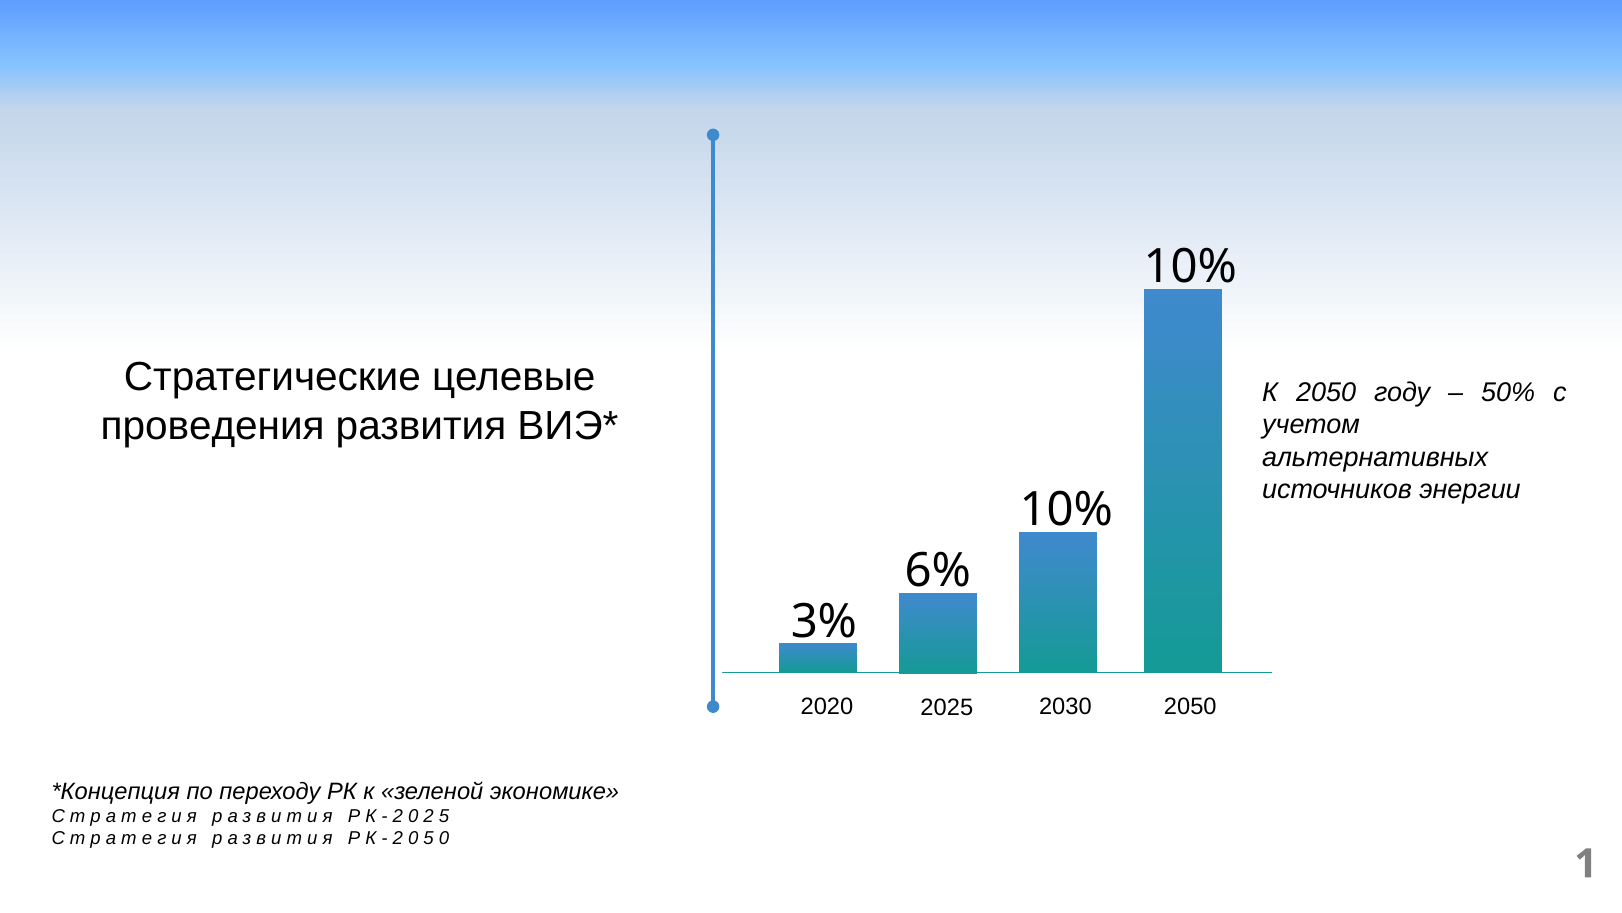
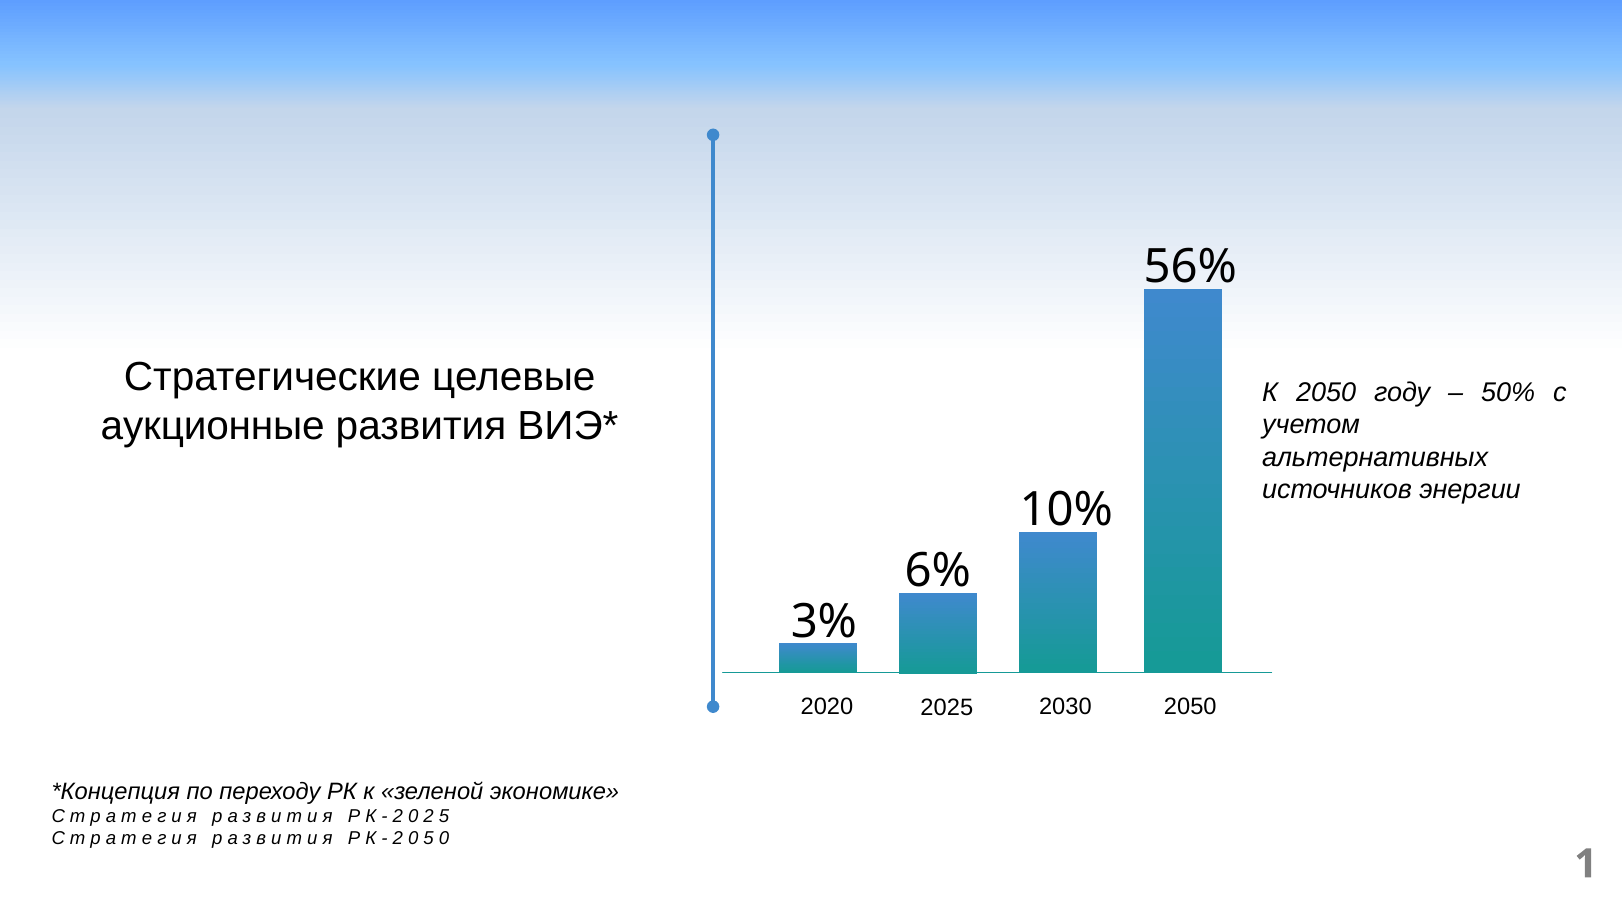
10%: 10% -> 56% (1190, 267)
проведения: проведения -> аукционные (213, 425)
